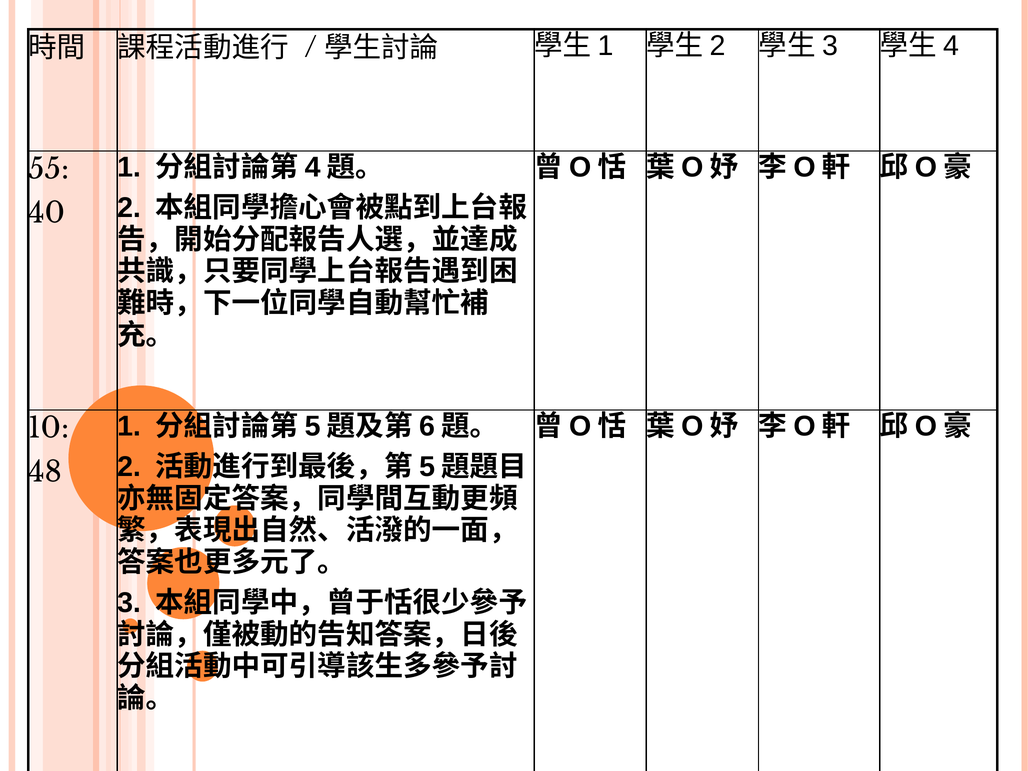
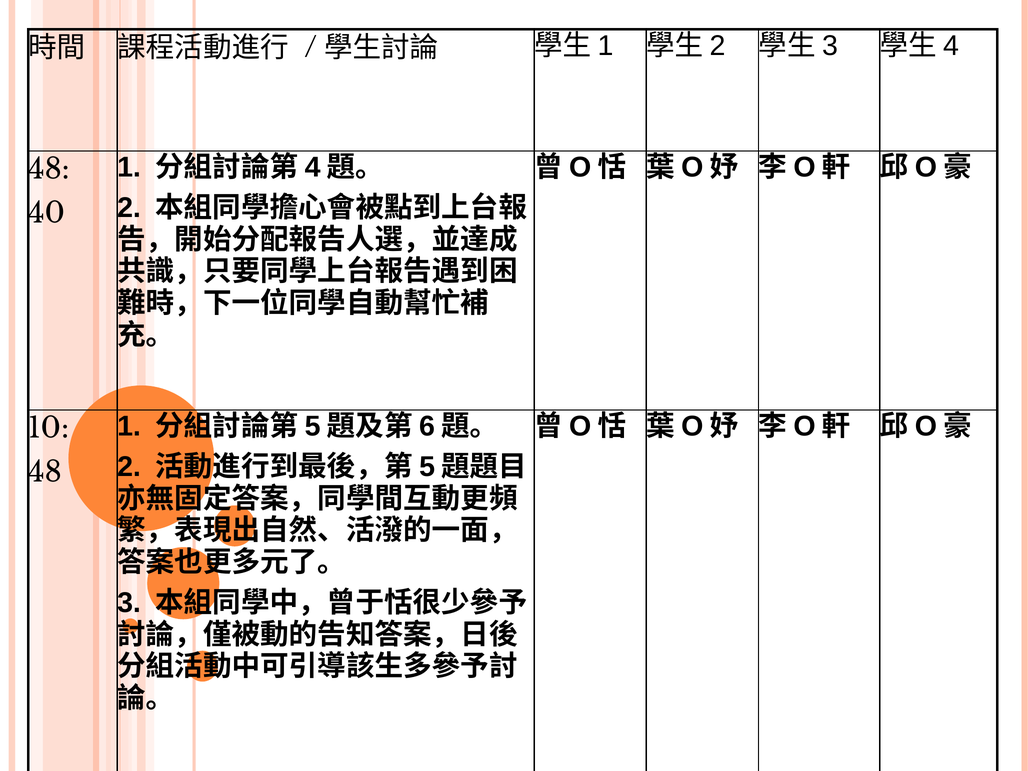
55: 55 -> 48 (49, 169)
